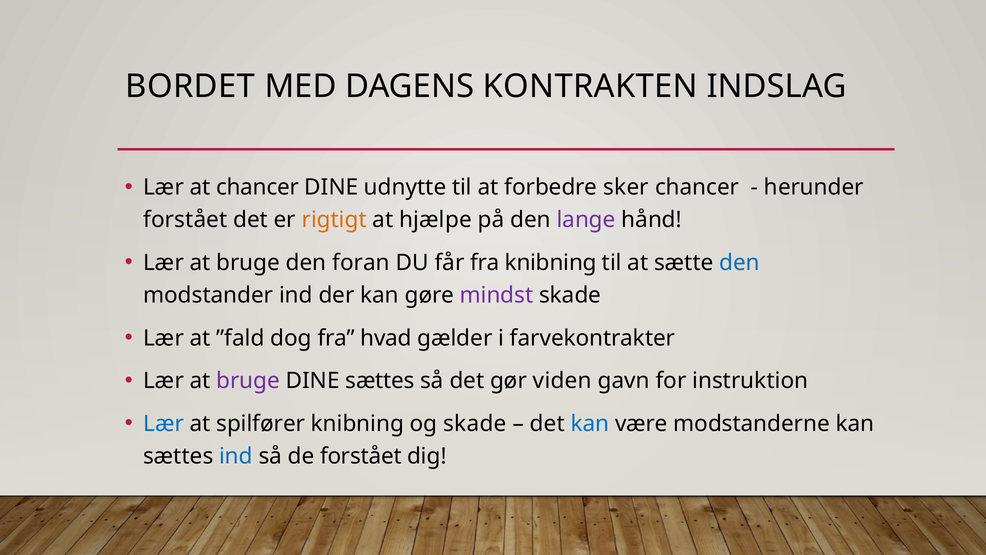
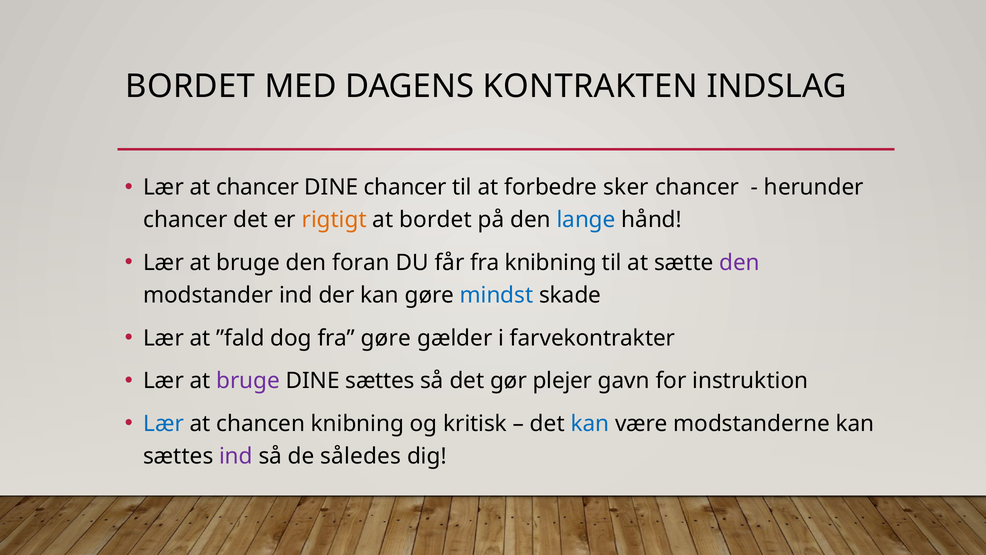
DINE udnytte: udnytte -> chancer (405, 187)
forstået: forstået -> chancer (185, 220)
at hjælpe: hjælpe -> bordet (435, 220)
lange colour: purple -> blue (586, 220)
den colour: blue -> purple (740, 263)
mindst colour: purple -> blue (496, 295)
fra hvad: hvad -> gøre (386, 338)
viden: viden -> plejer (562, 381)
spilfører: spilfører -> chancen (261, 423)
og skade: skade -> kritisk (475, 423)
ind colour: blue -> purple (236, 456)
de forstået: forstået -> således (361, 456)
